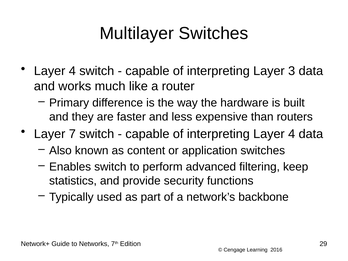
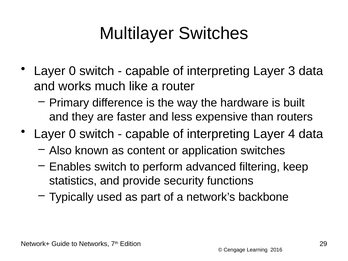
4: 4 -> 0 (72, 71)
7: 7 -> 0 (72, 134)
